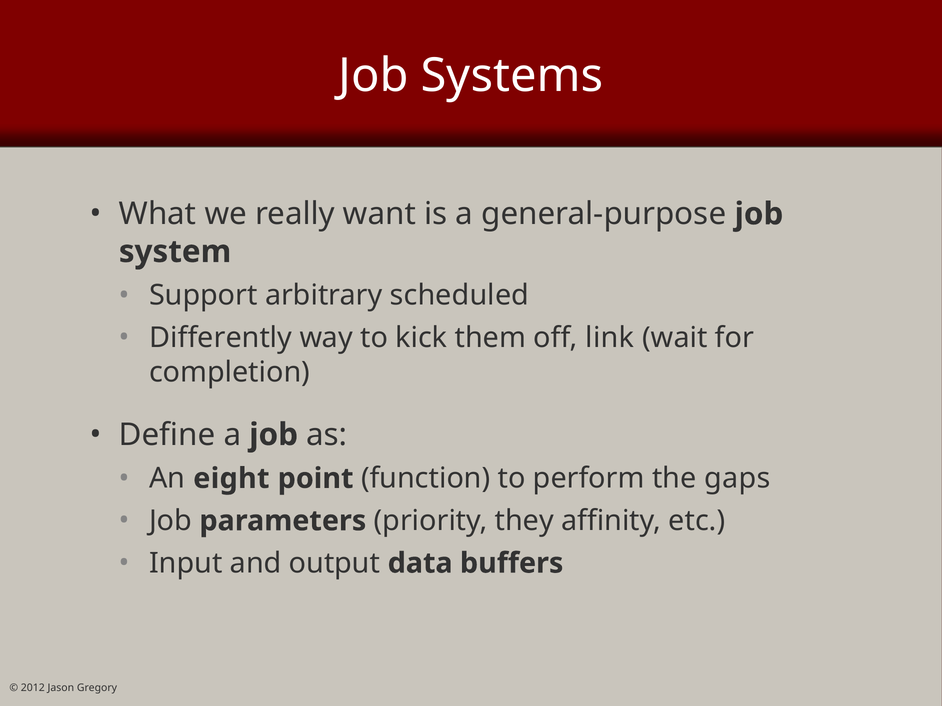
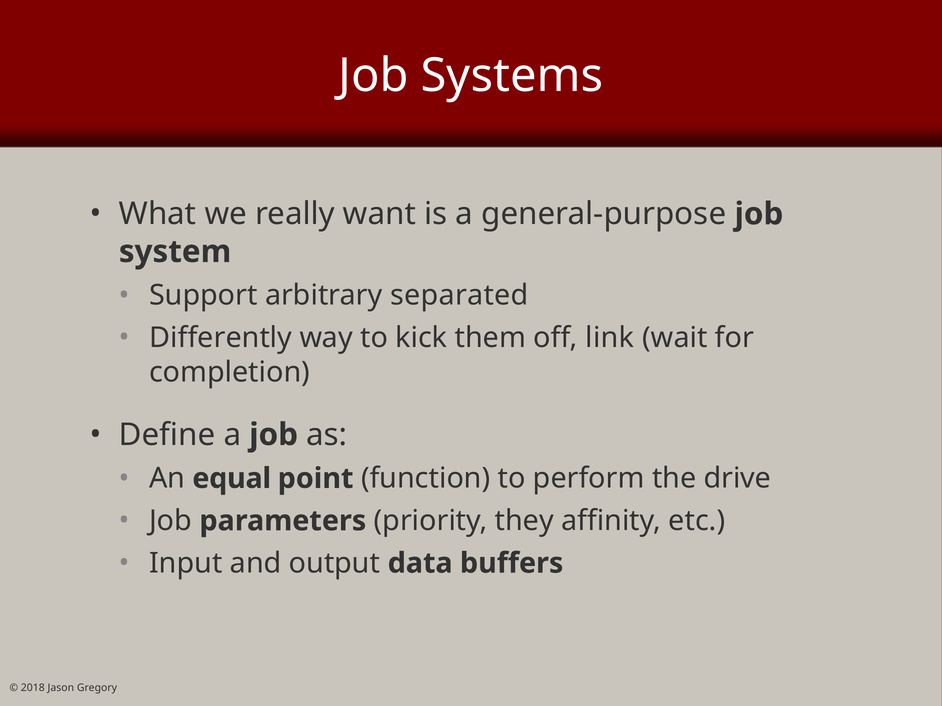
scheduled: scheduled -> separated (459, 296)
eight: eight -> equal (232, 479)
gaps: gaps -> drive (737, 479)
2012: 2012 -> 2018 (33, 688)
